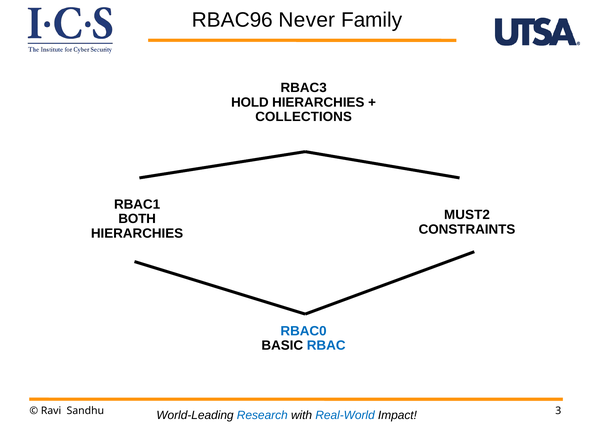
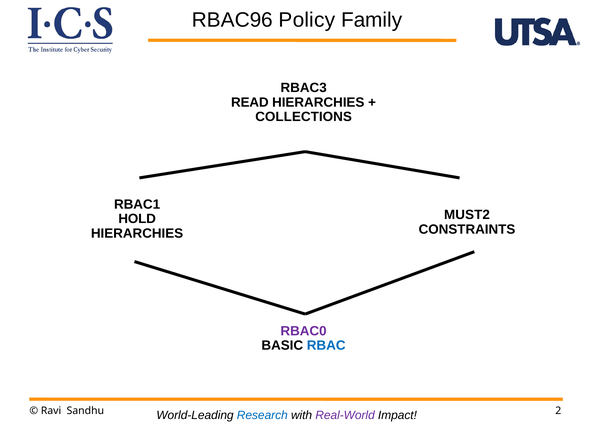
Never: Never -> Policy (307, 20)
HOLD: HOLD -> READ (250, 102)
BOTH: BOTH -> HOLD (137, 219)
RBAC0 colour: blue -> purple (304, 331)
3: 3 -> 2 (558, 411)
Real-World colour: blue -> purple (345, 415)
